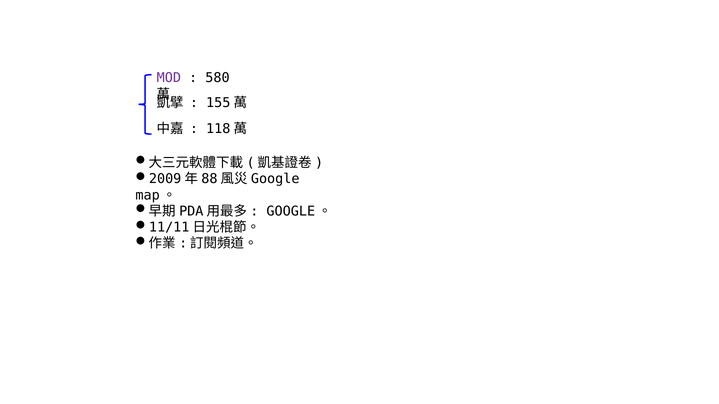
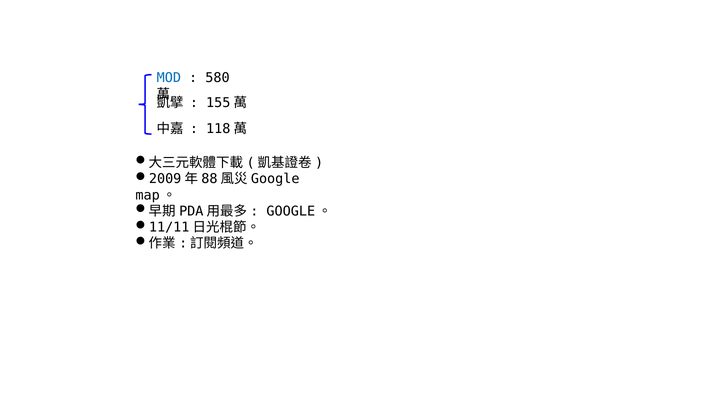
MOD colour: purple -> blue (169, 78)
